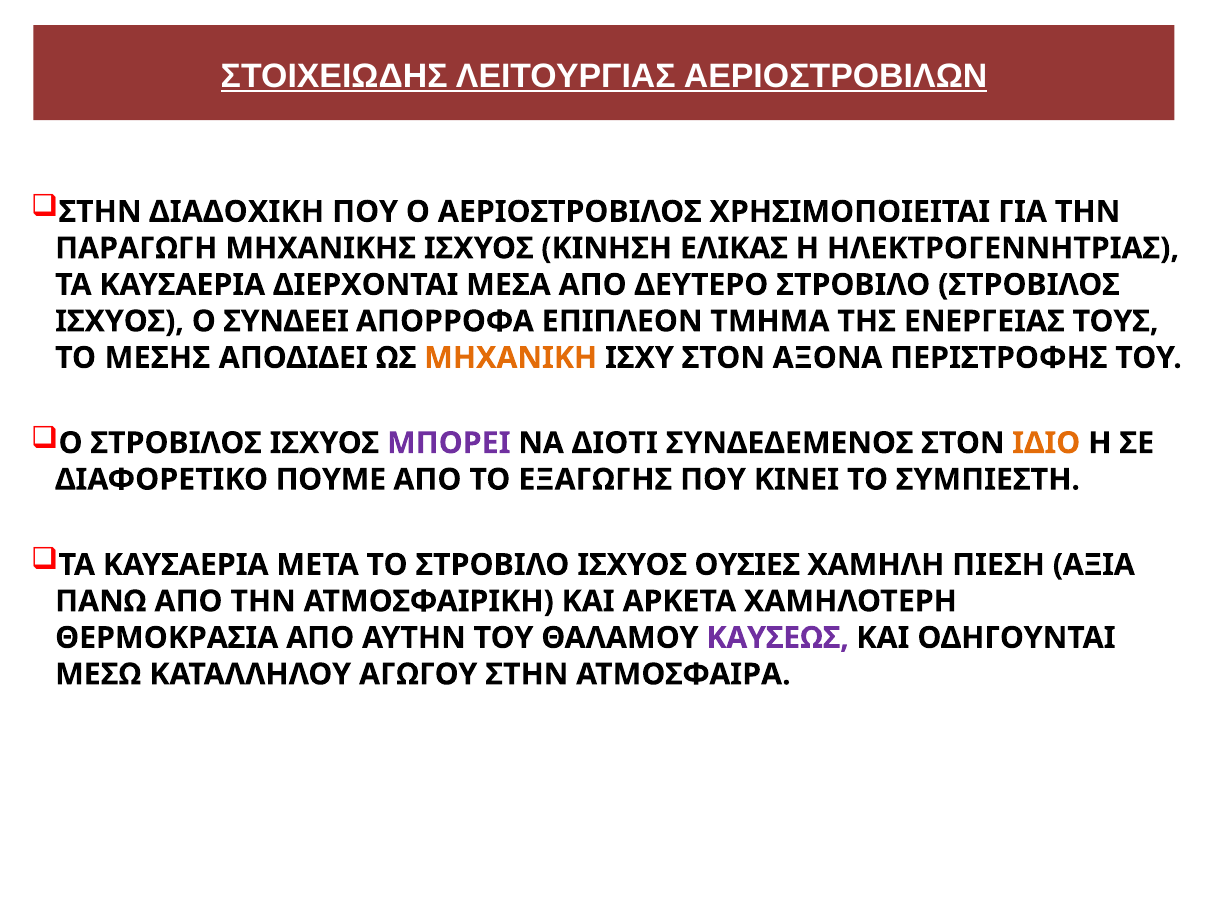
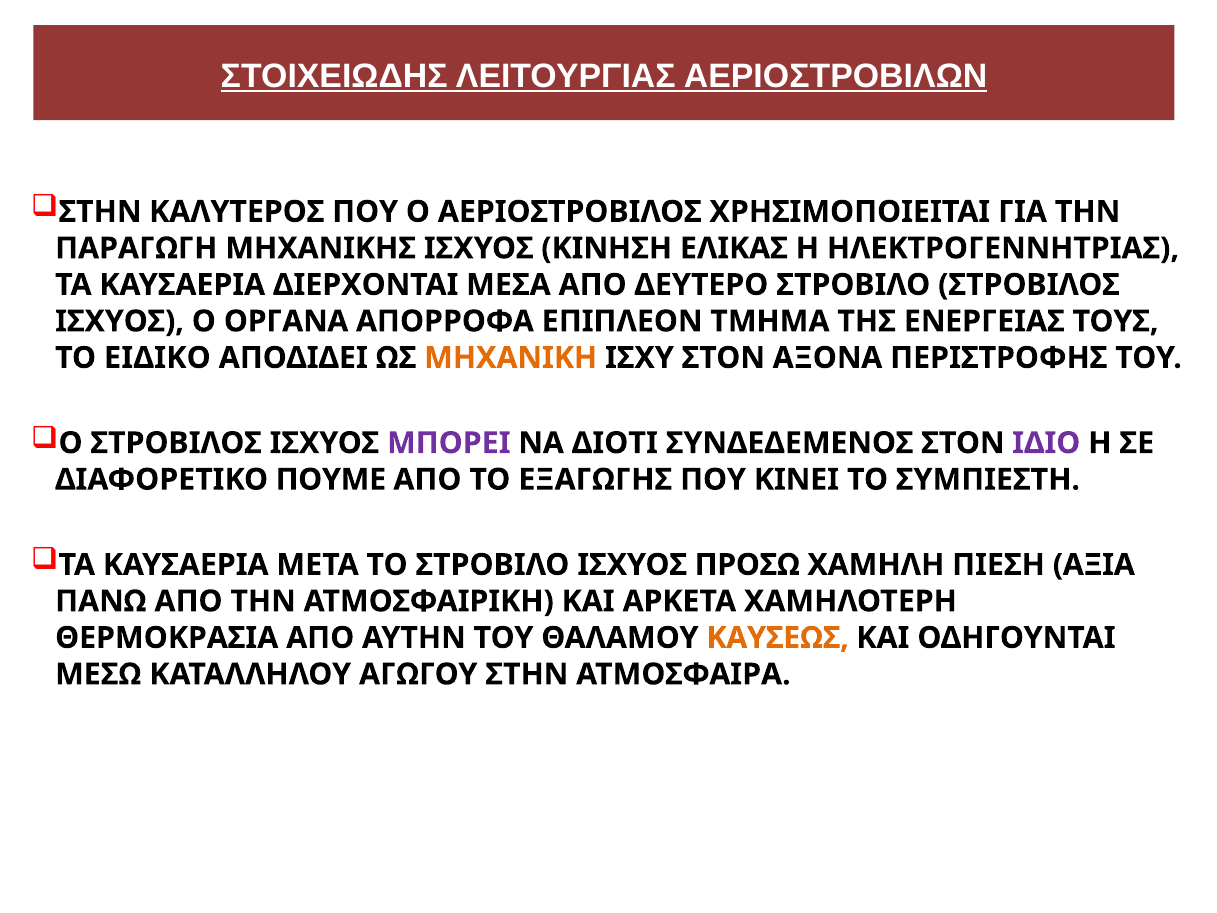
ΔΙΑΔΟΧΙΚΗ: ΔΙΑΔΟΧΙΚΗ -> ΚΑΛΥΤΕΡΟΣ (237, 212)
ΣΥΝΔΕΕΙ: ΣΥΝΔΕΕΙ -> ΟΡΓΑΝΑ (286, 321)
ΜΕΣΗΣ: ΜΕΣΗΣ -> ΕΙΔΙΚΟ (157, 358)
ΙΔΙΟ colour: orange -> purple (1046, 443)
ΟΥΣΙΕΣ: ΟΥΣΙΕΣ -> ΠΡΟΣΩ (747, 565)
ΚΑΥΣΕΩΣ colour: purple -> orange (778, 638)
